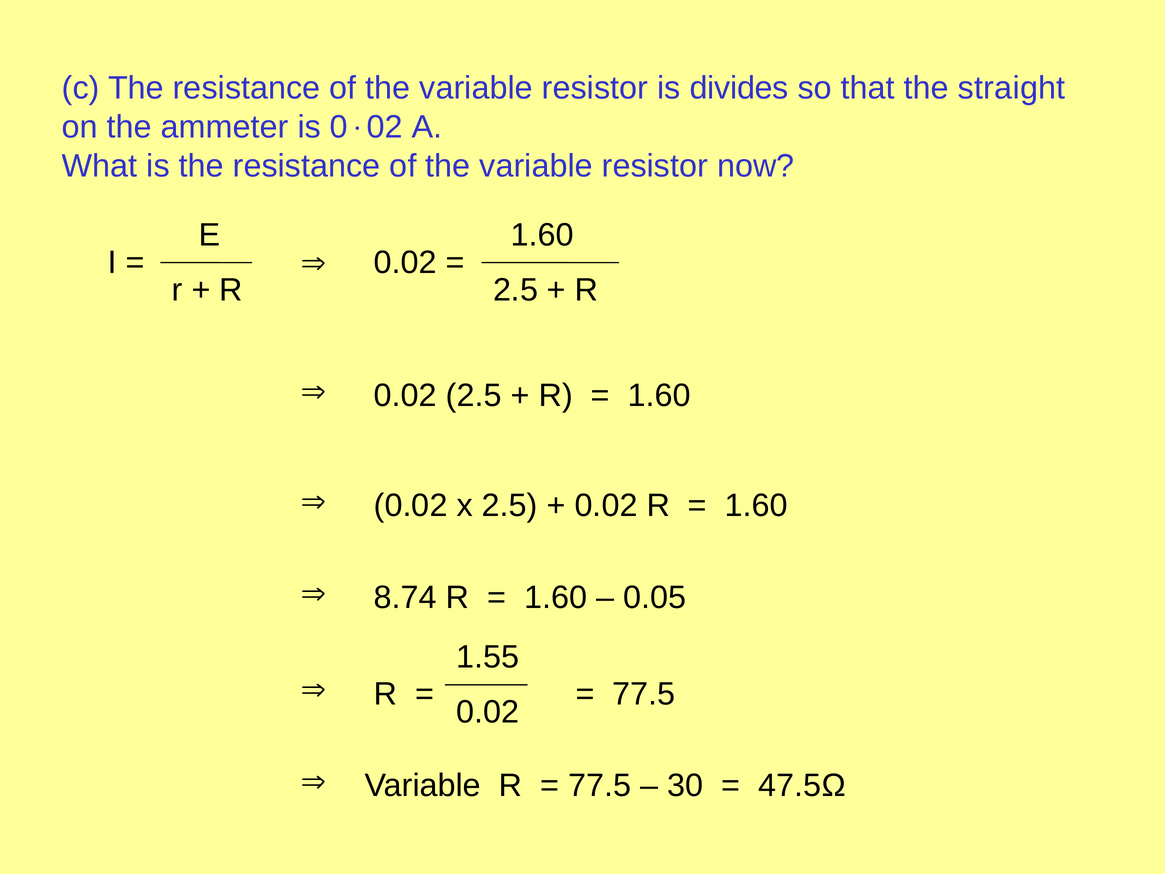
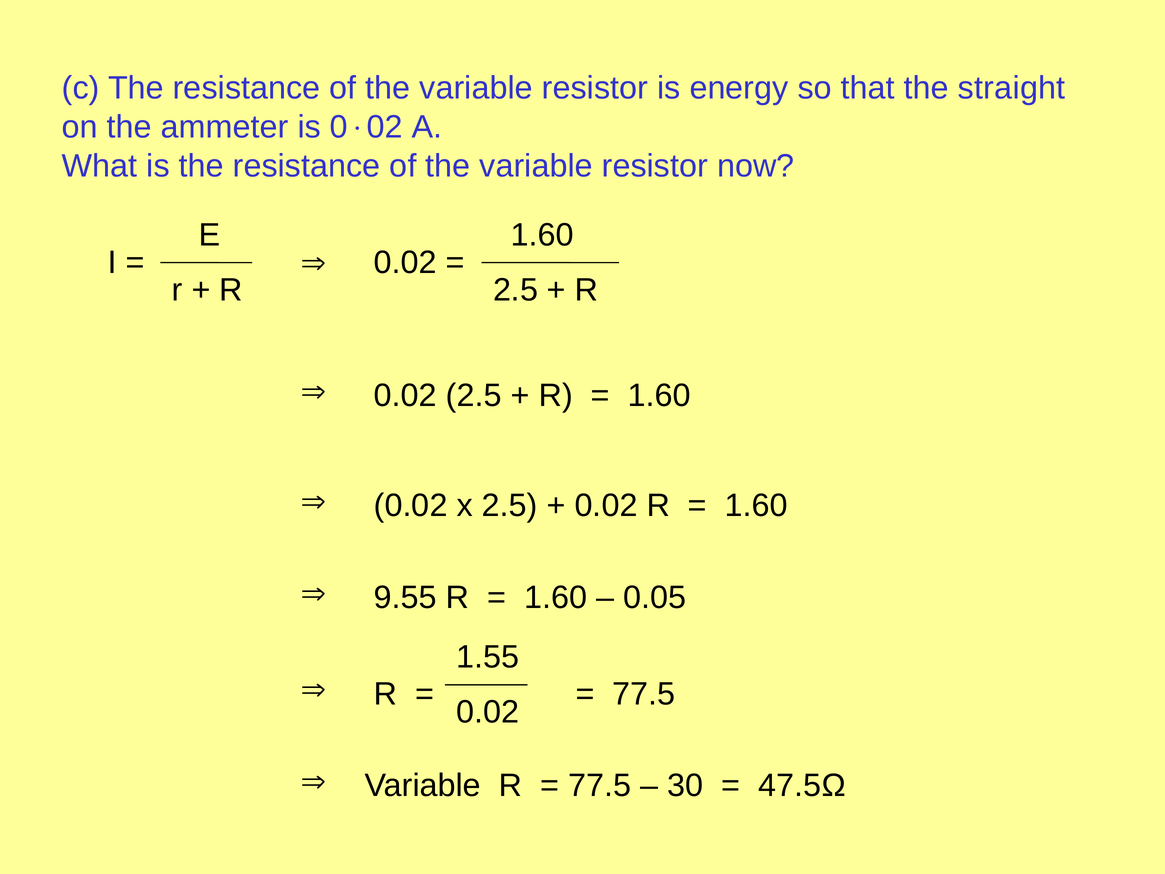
divides: divides -> energy (739, 88)
8.74: 8.74 -> 9.55 (405, 597)
